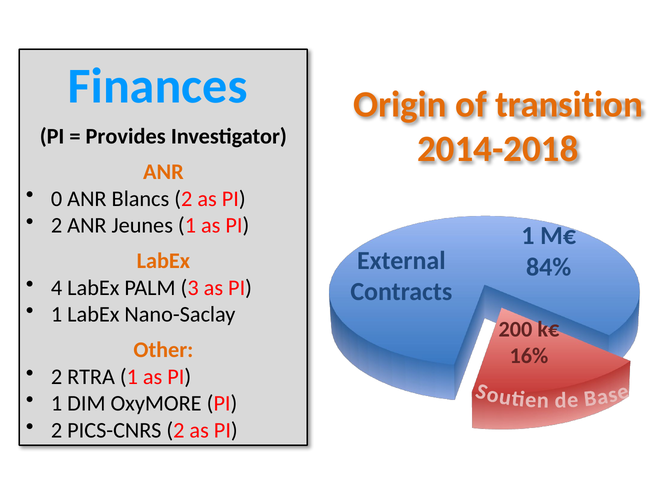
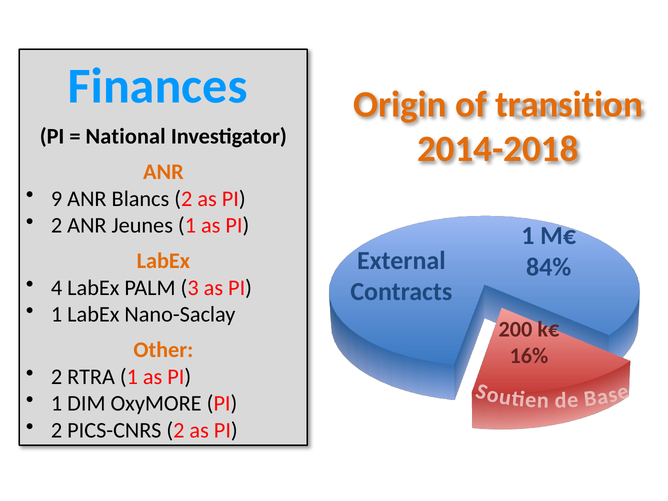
Provides: Provides -> National (126, 136)
0: 0 -> 9 (57, 199)
